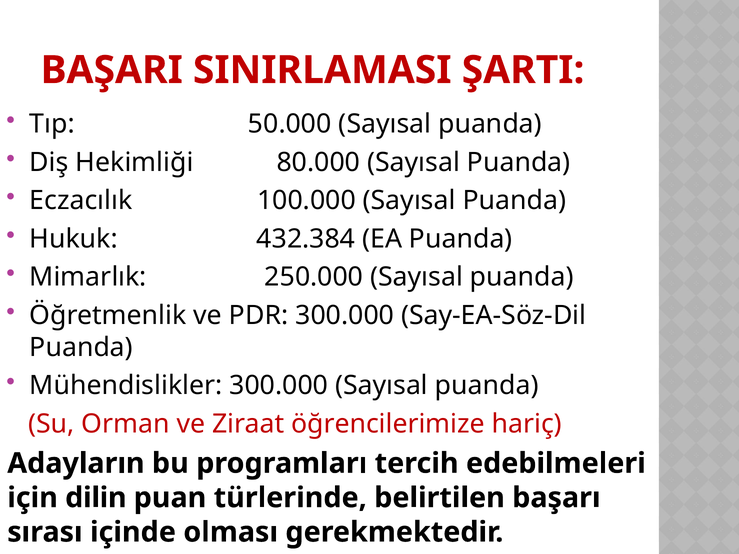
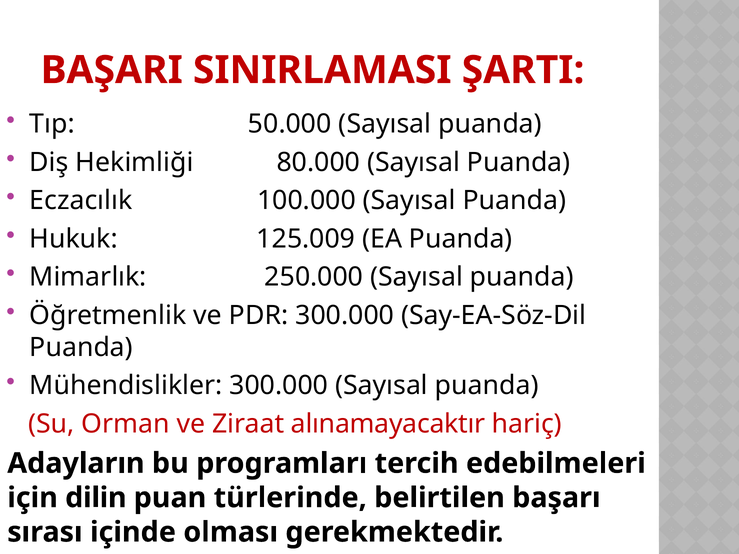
432.384: 432.384 -> 125.009 (306, 239)
öğrencilerimize: öğrencilerimize -> alınamayacaktır (388, 424)
